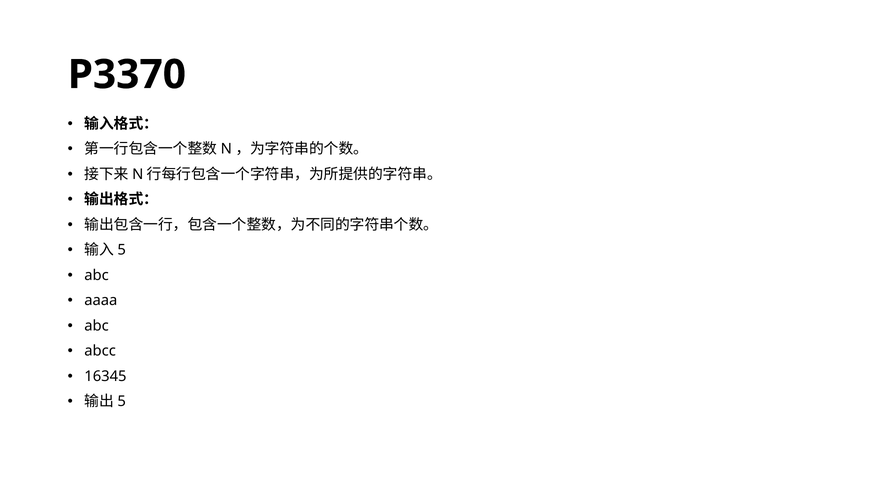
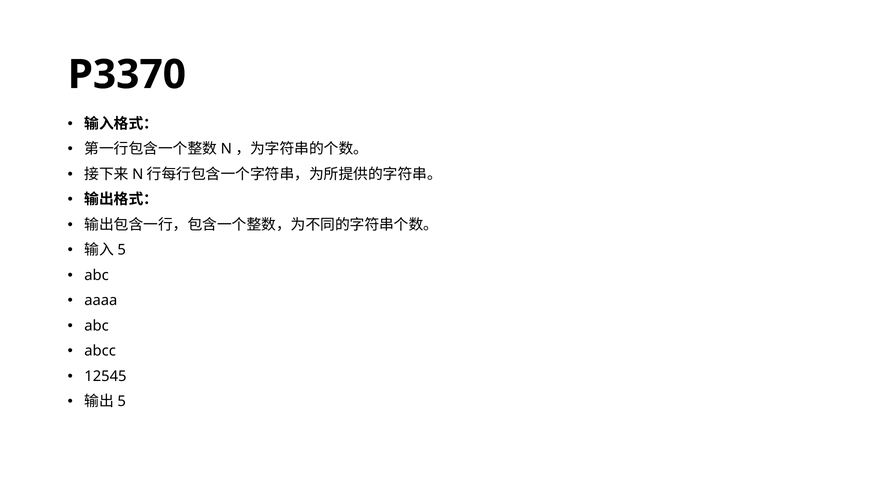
16345: 16345 -> 12545 (105, 376)
